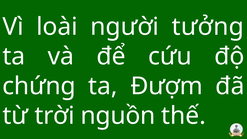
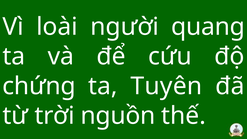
tưởng: tưởng -> quang (208, 27)
Đượm: Đượm -> Tuyên (166, 86)
